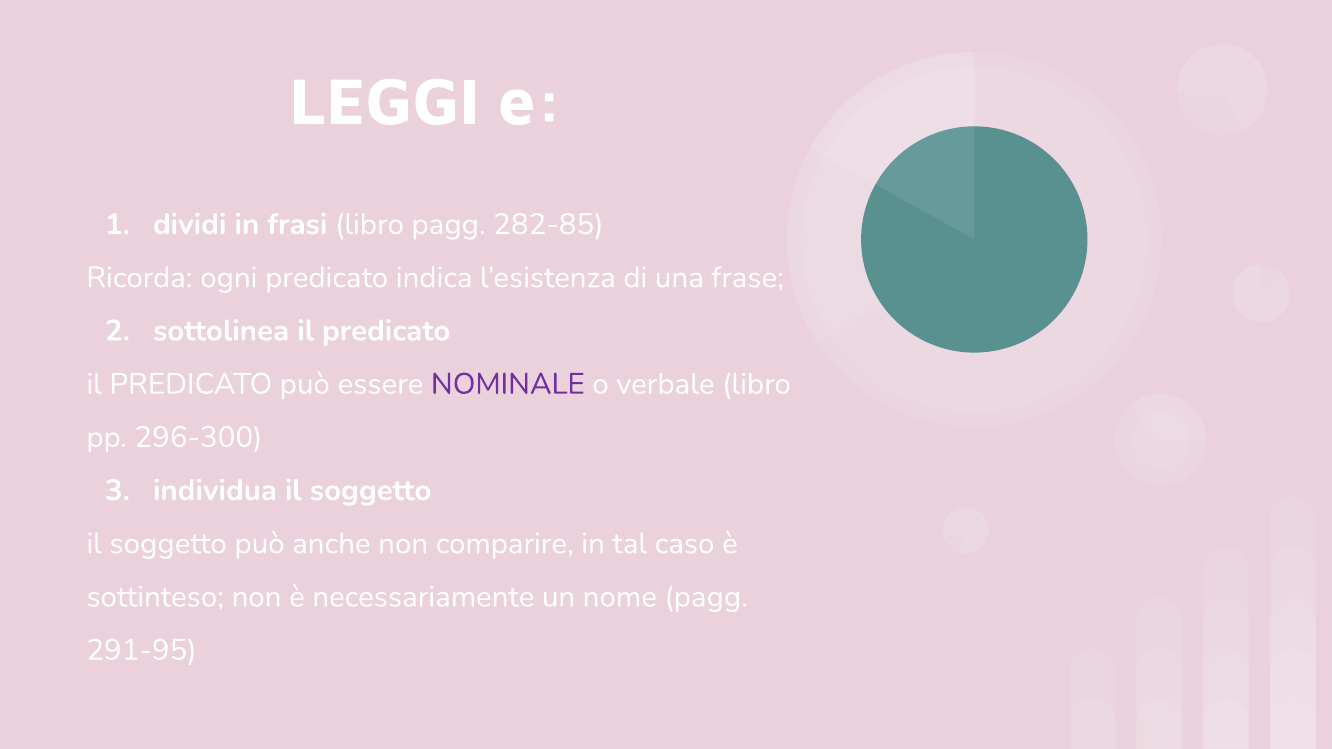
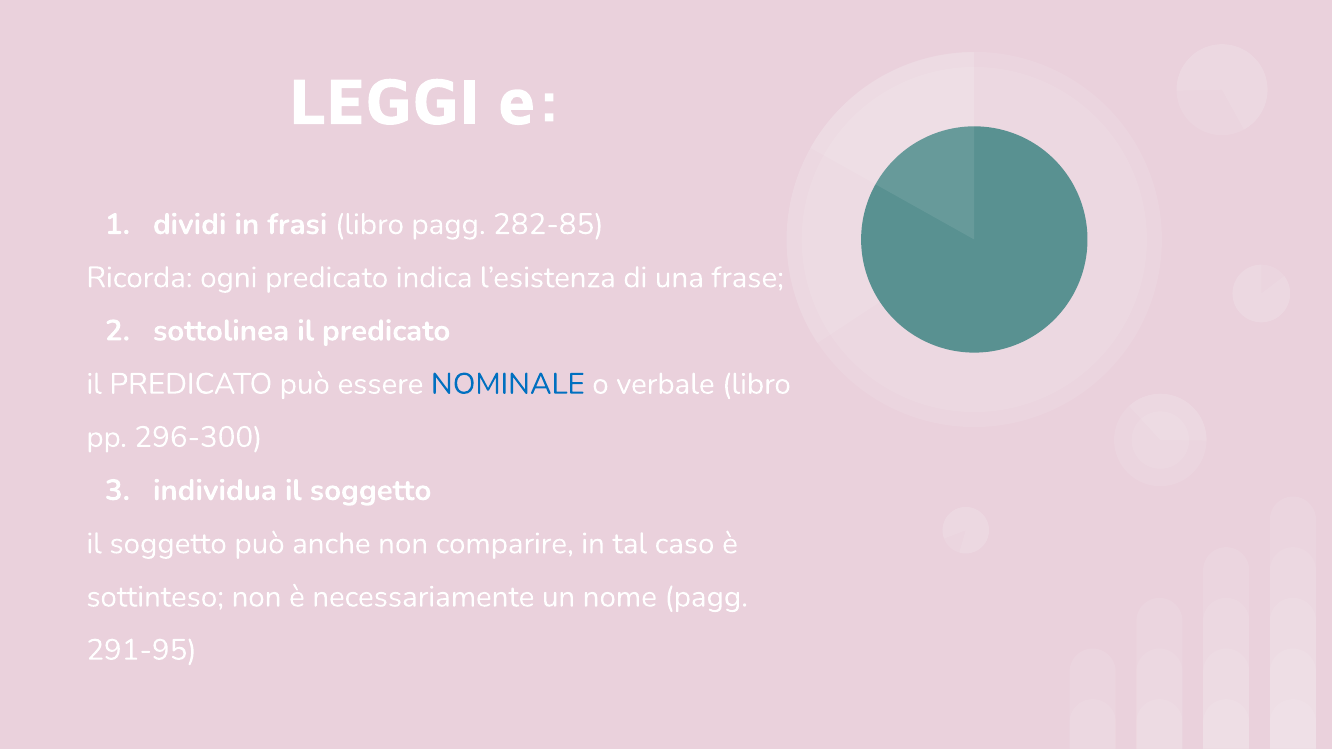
NOMINALE colour: purple -> blue (508, 384)
